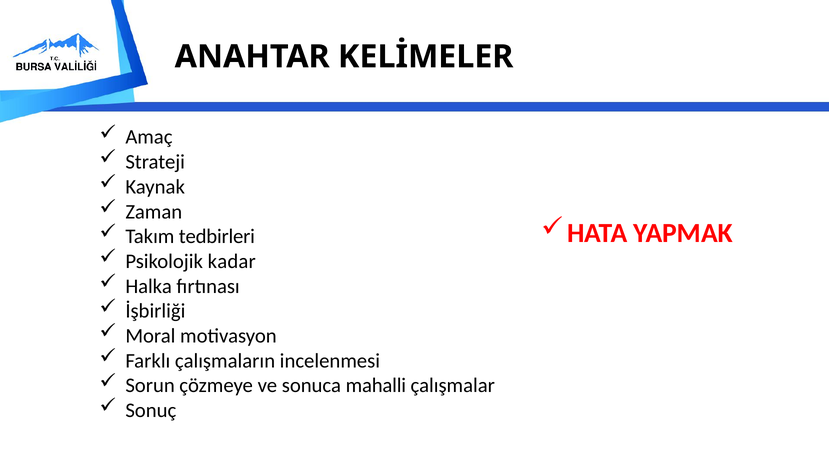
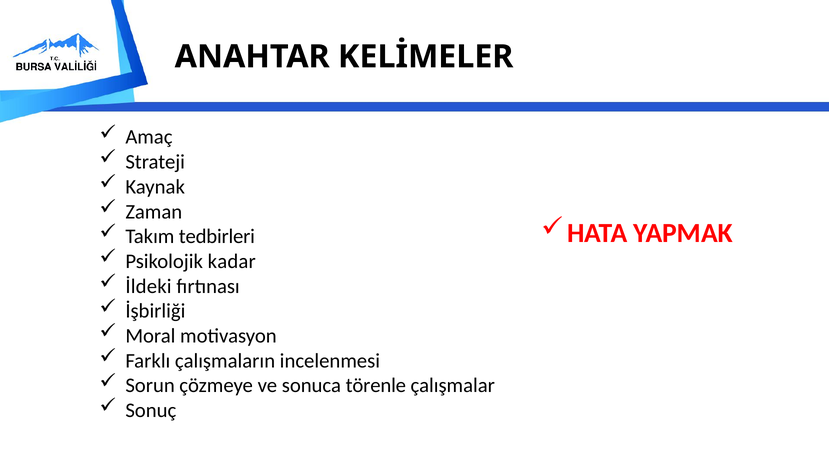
Halka: Halka -> İldeki (148, 286)
mahalli: mahalli -> törenle (376, 386)
